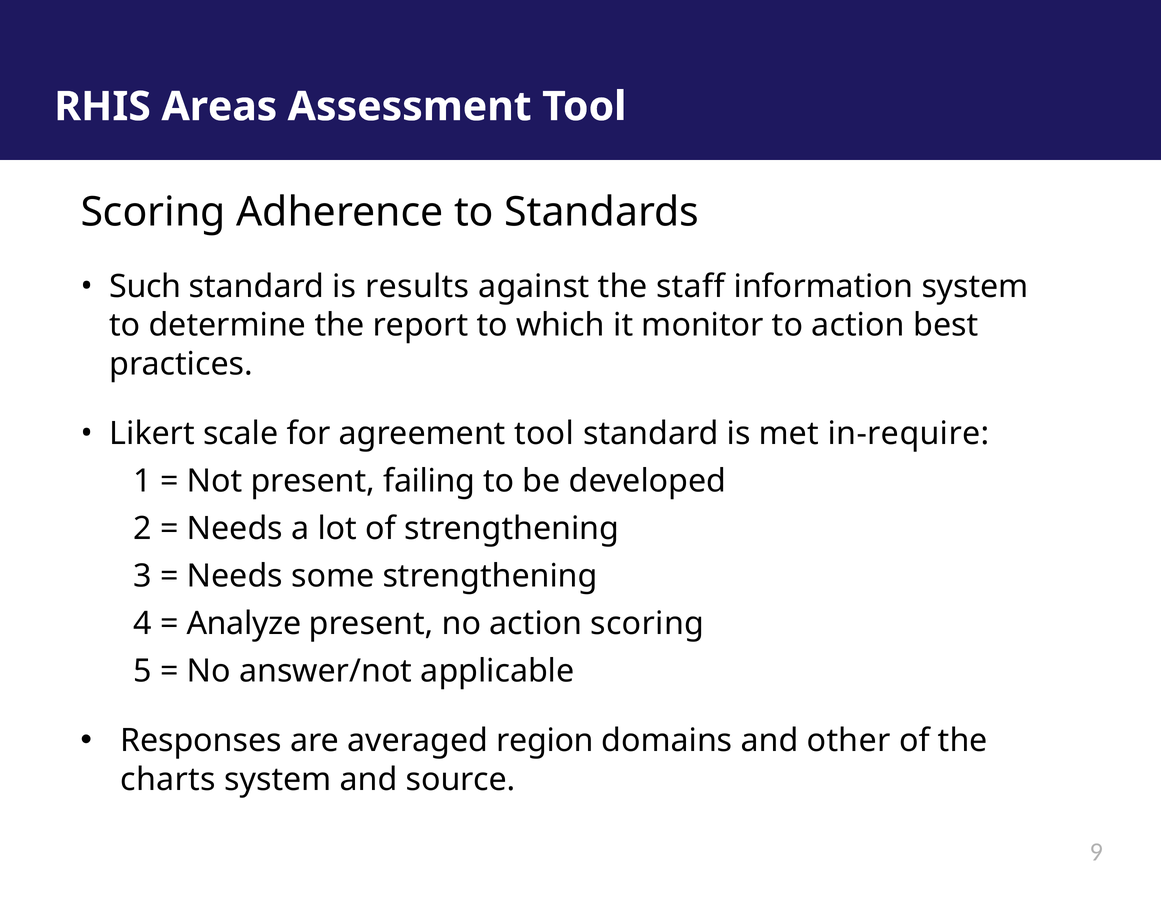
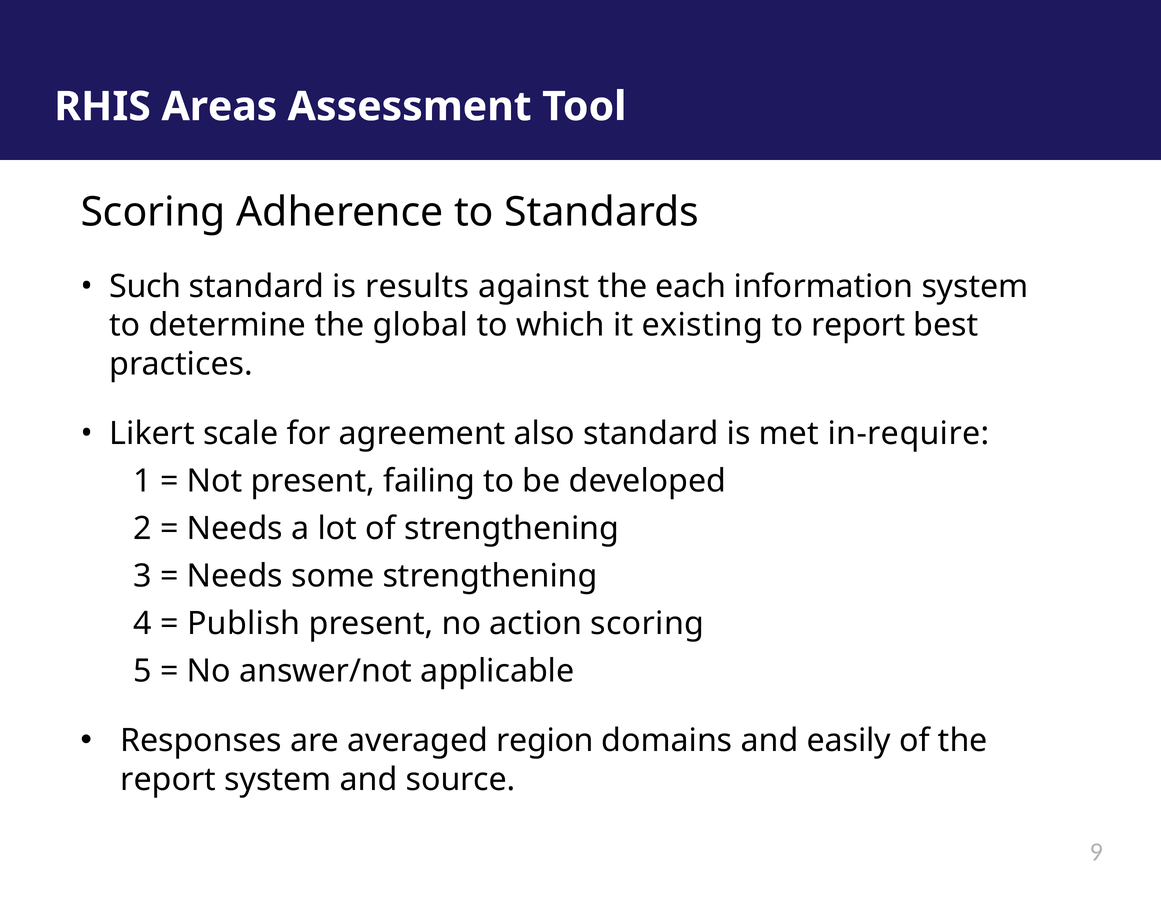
staff: staff -> each (691, 287)
report: report -> global (420, 325)
monitor: monitor -> existing (702, 325)
to action: action -> report (858, 325)
agreement tool: tool -> also (544, 434)
Analyze: Analyze -> Publish (244, 624)
other: other -> easily (849, 741)
charts: charts -> report (168, 779)
